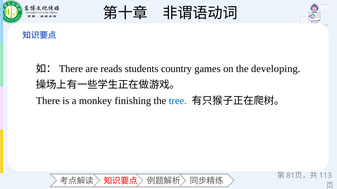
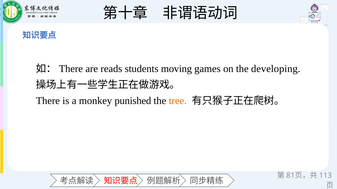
country: country -> moving (176, 69)
finishing: finishing -> punished (133, 101)
tree colour: blue -> orange (178, 101)
